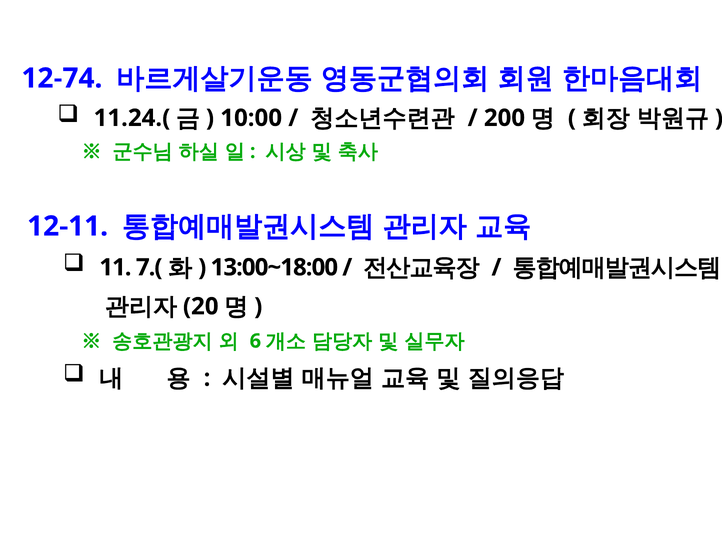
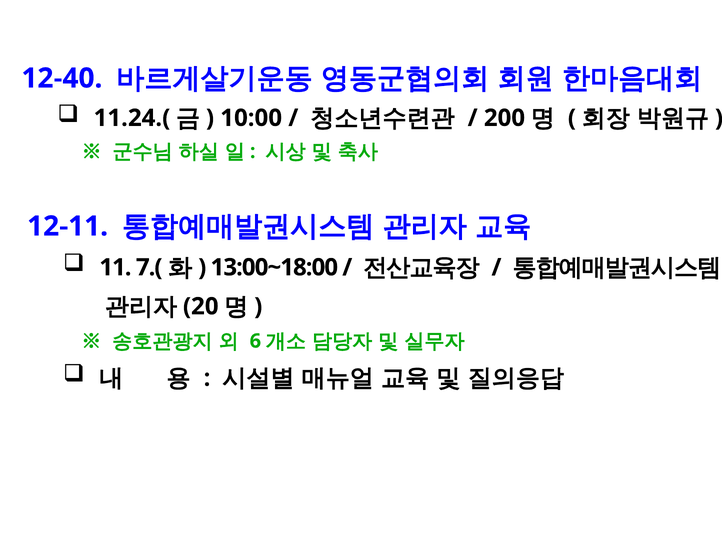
12-74: 12-74 -> 12-40 (62, 78)
